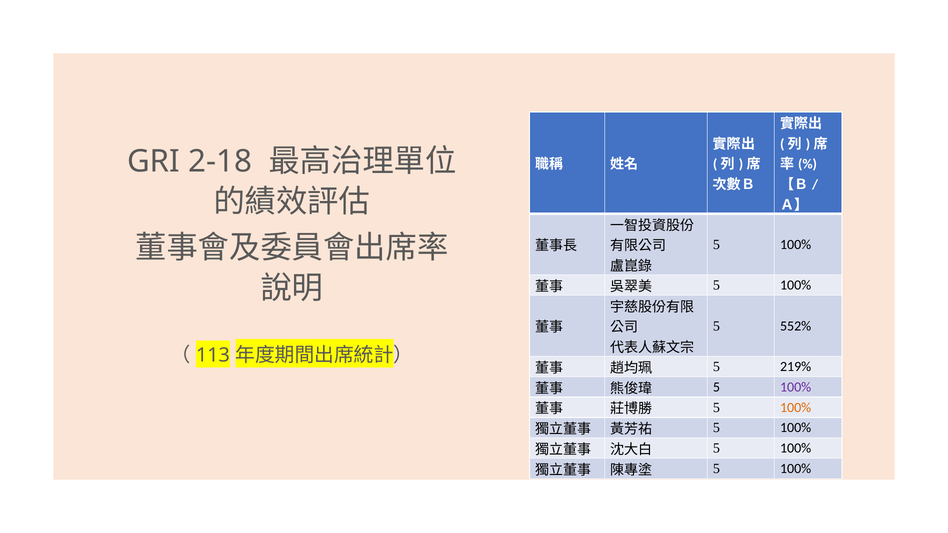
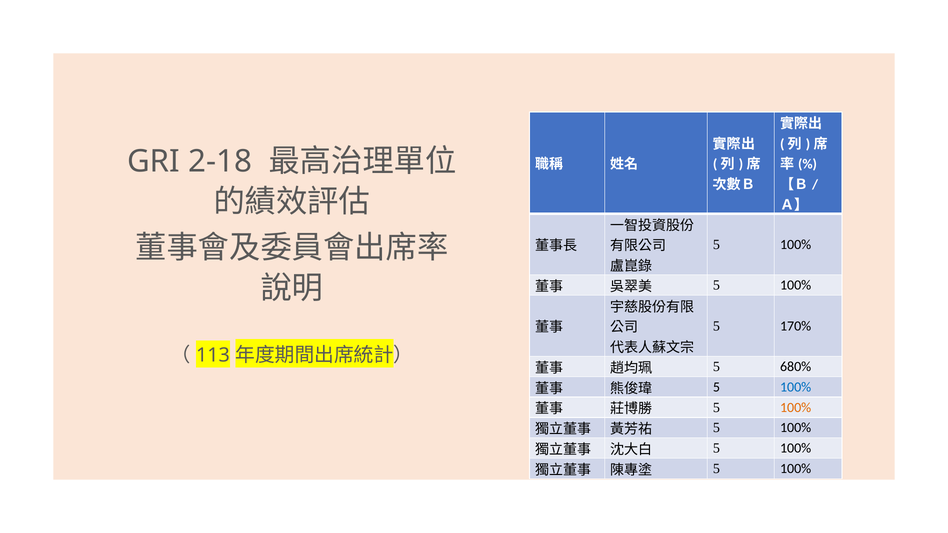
552%: 552% -> 170% (796, 326)
219%: 219% -> 680% (796, 367)
100% colour: purple -> blue (796, 387)
